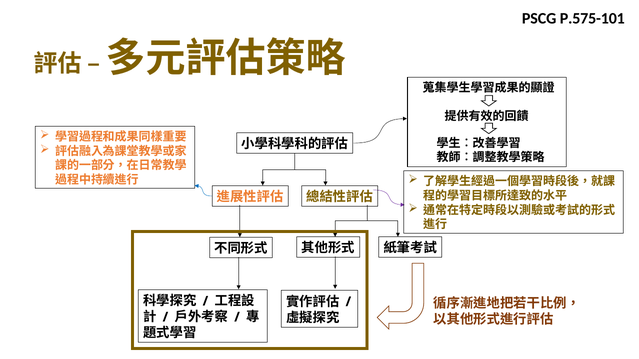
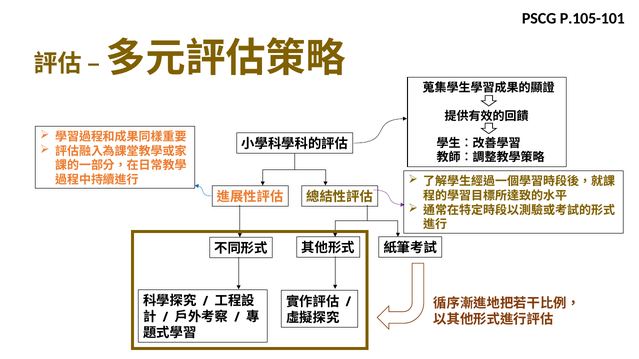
P.575-101: P.575-101 -> P.105-101 (592, 18)
